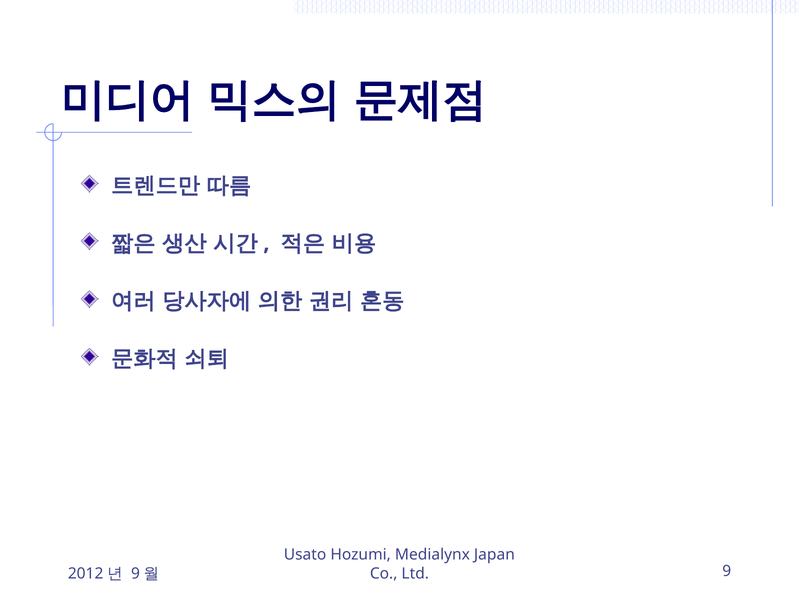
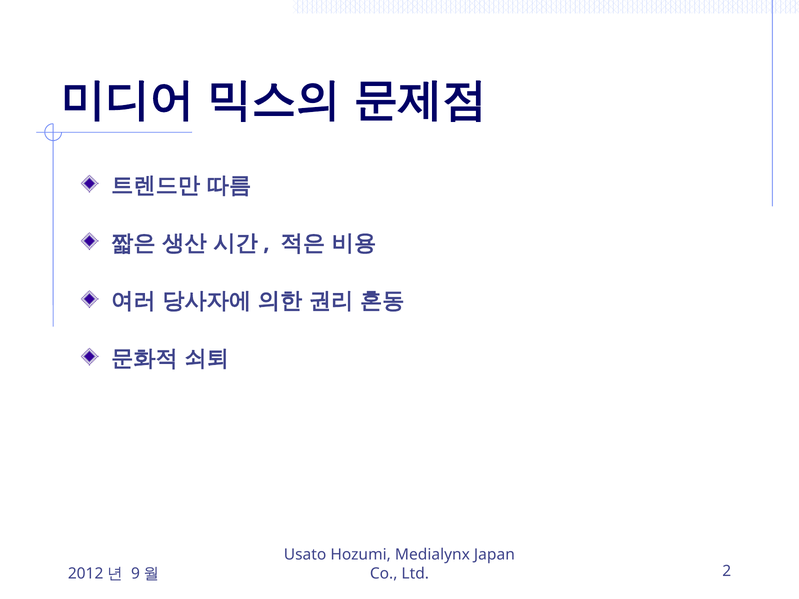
9: 9 -> 2 (727, 571)
